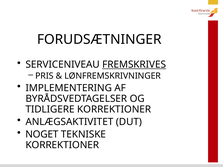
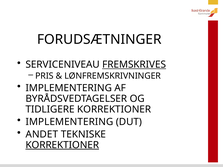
ANLÆGSAKTIVITET: ANLÆGSAKTIVITET -> IMPLEMENTERING (69, 122)
NOGET: NOGET -> ANDET (42, 134)
KORREKTIONER underline: none -> present (62, 145)
